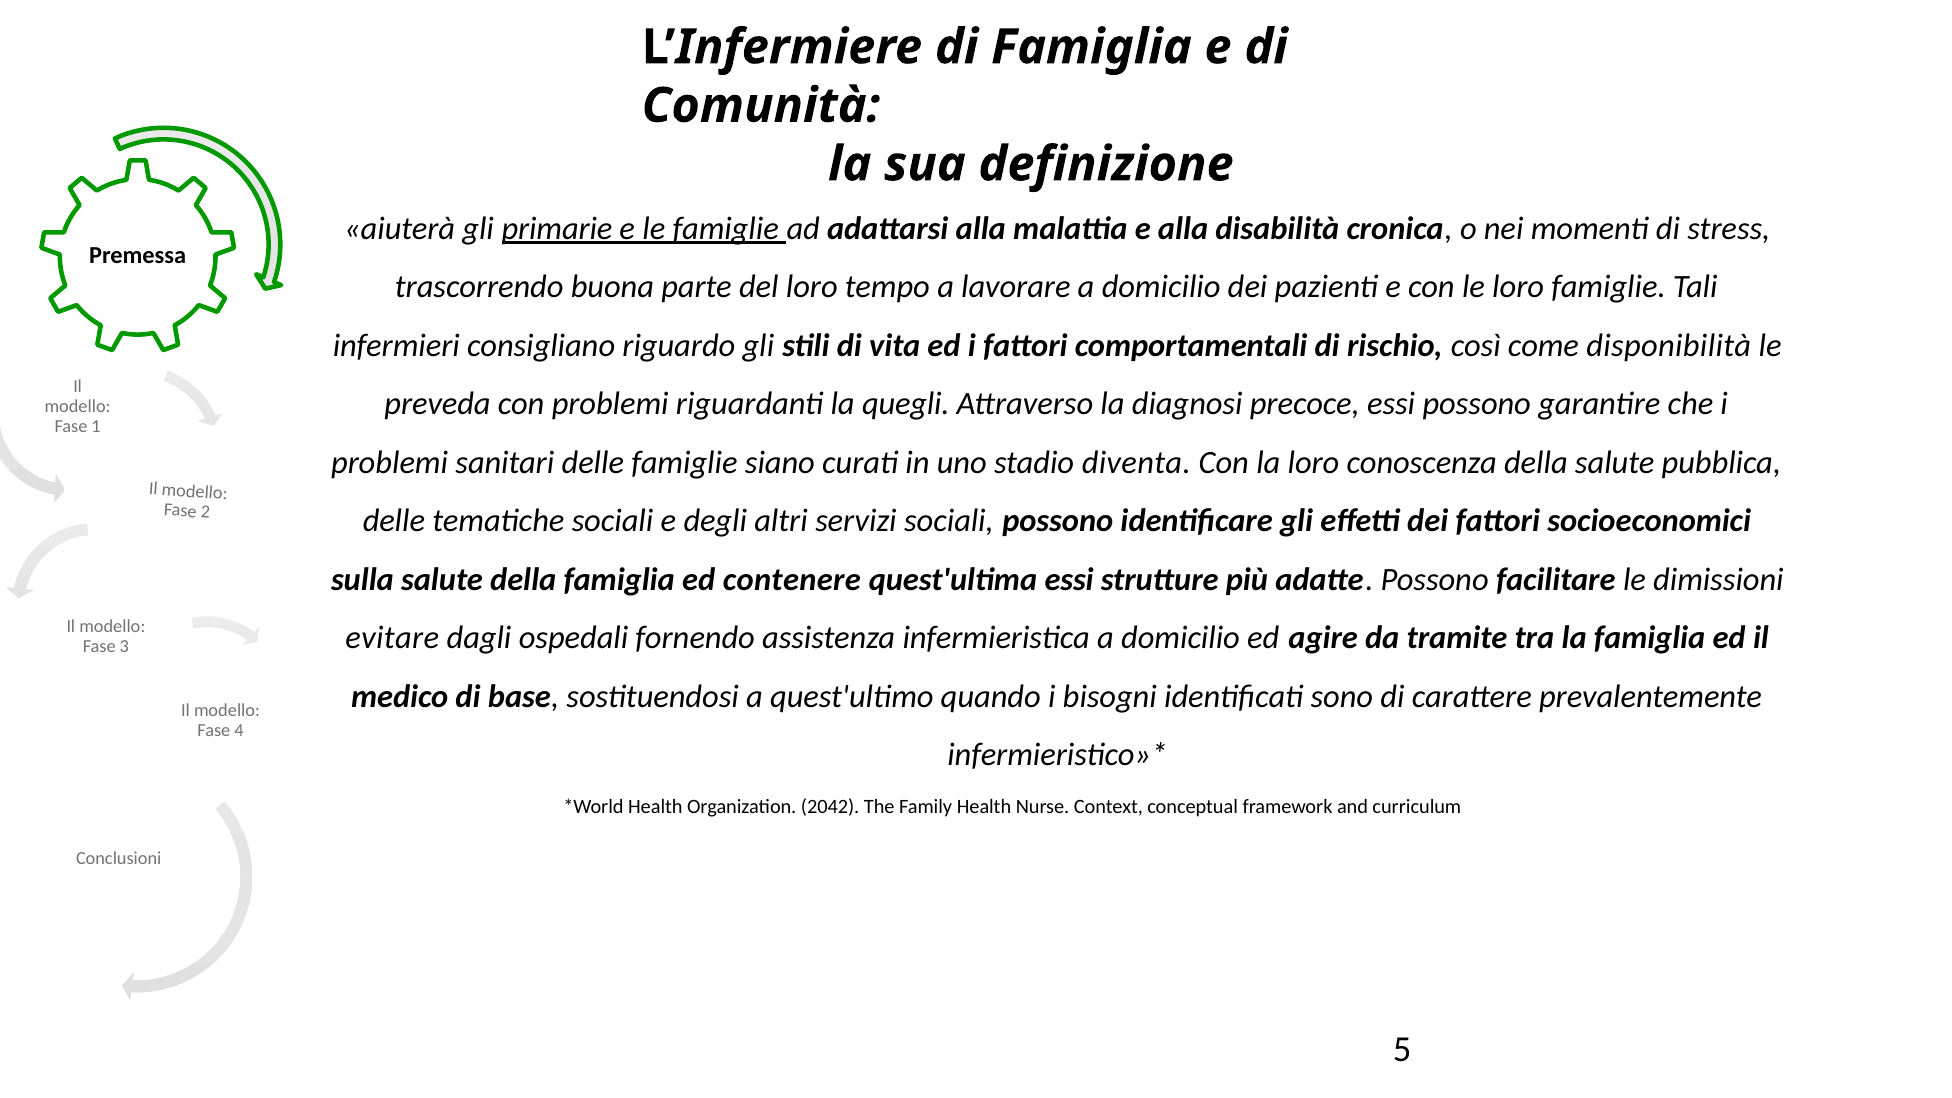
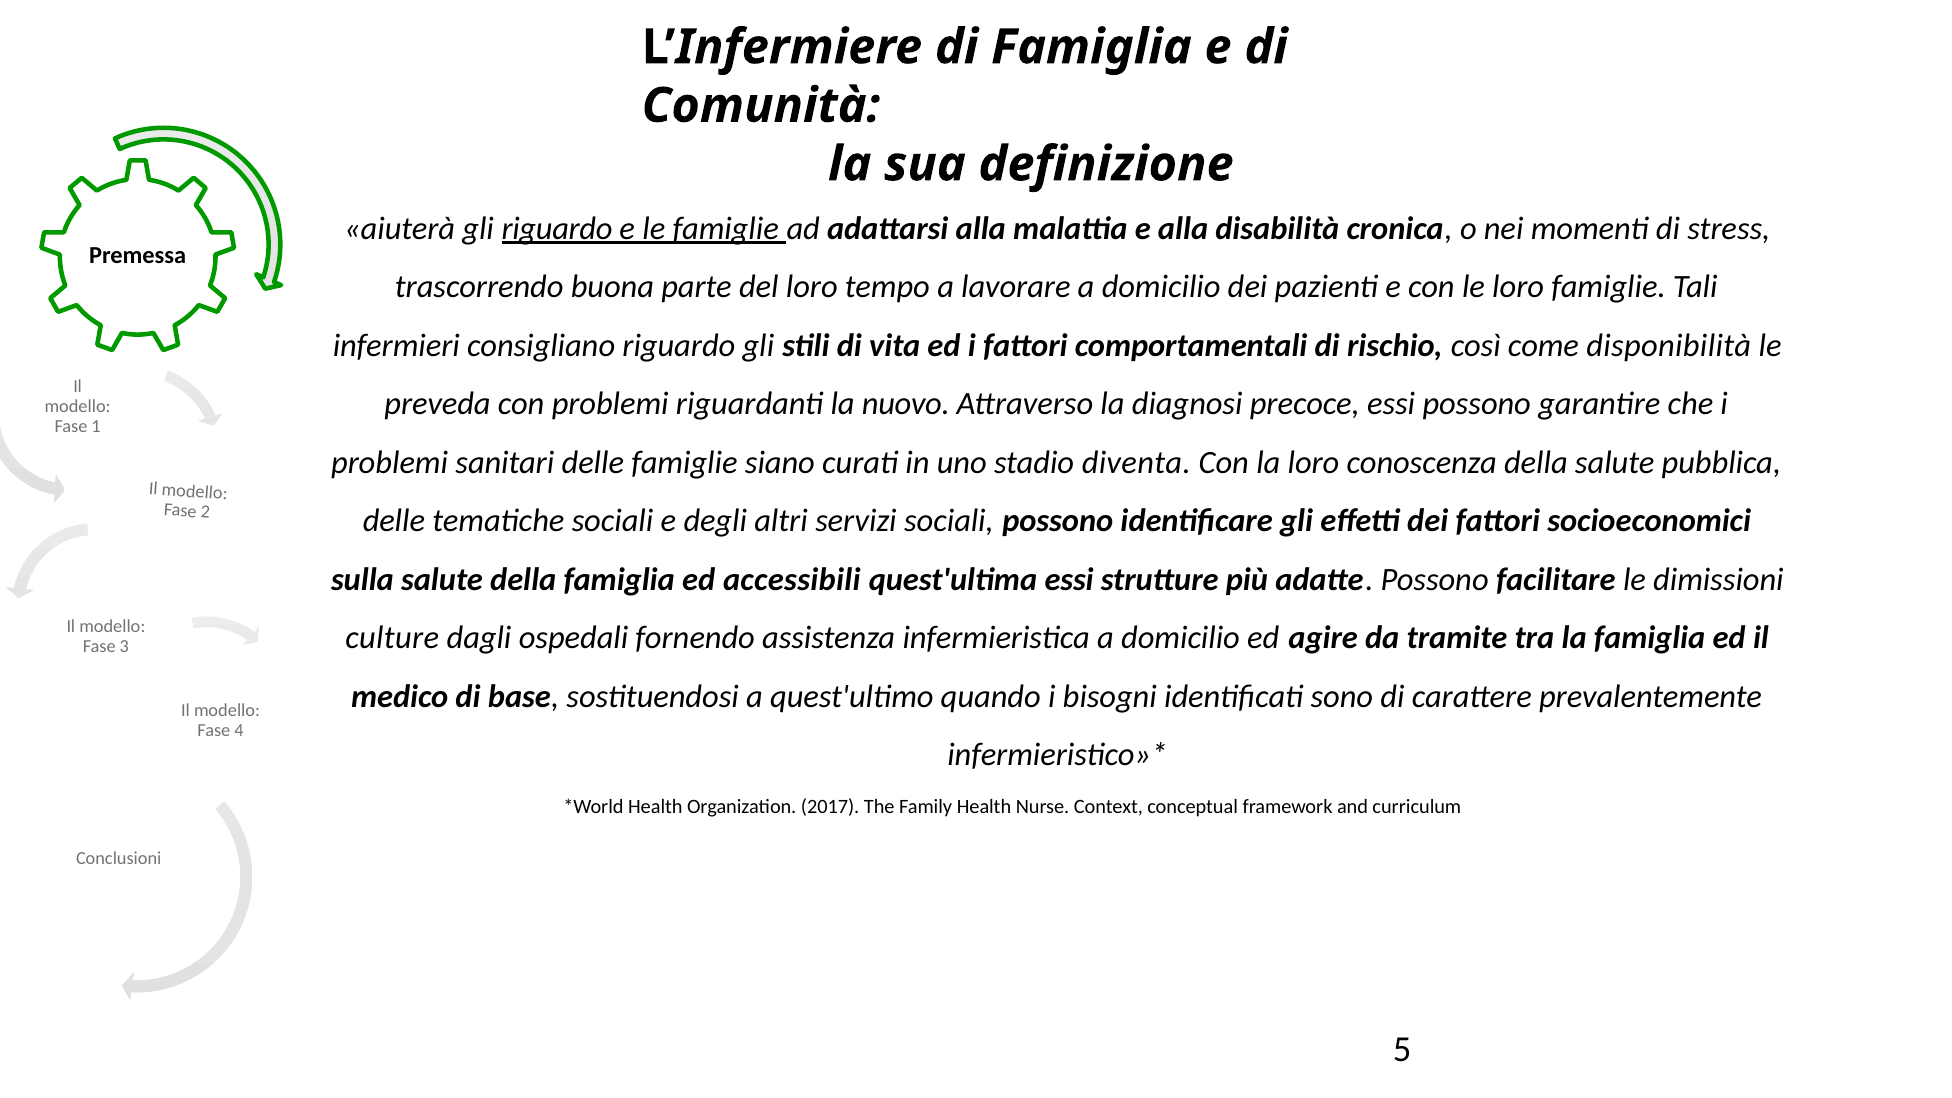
gli primarie: primarie -> riguardo (557, 228)
quegli: quegli -> nuovo (906, 404)
contenere: contenere -> accessibili (792, 579)
evitare: evitare -> culture (392, 638)
2042: 2042 -> 2017 (830, 807)
